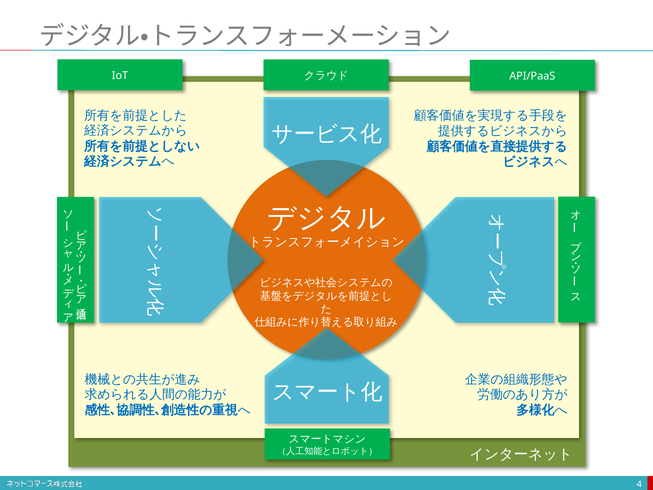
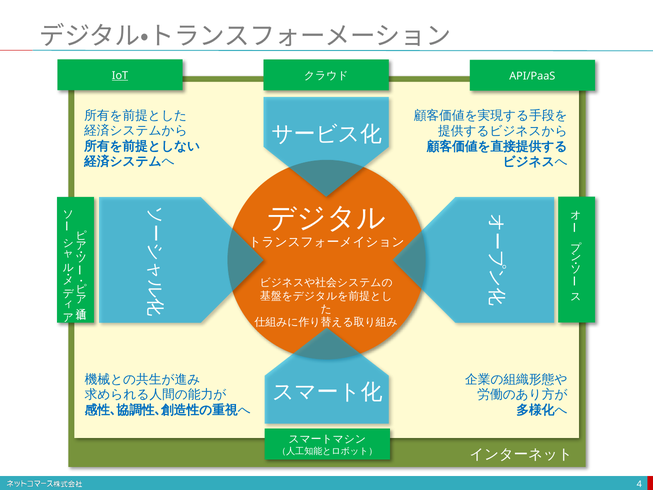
IoT underline: none -> present (120, 75)
